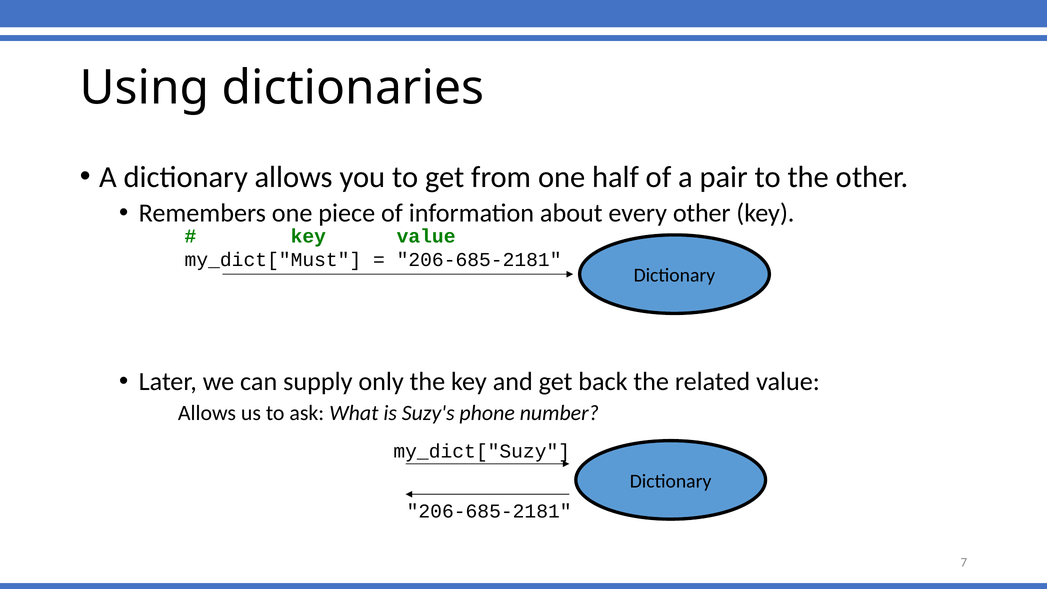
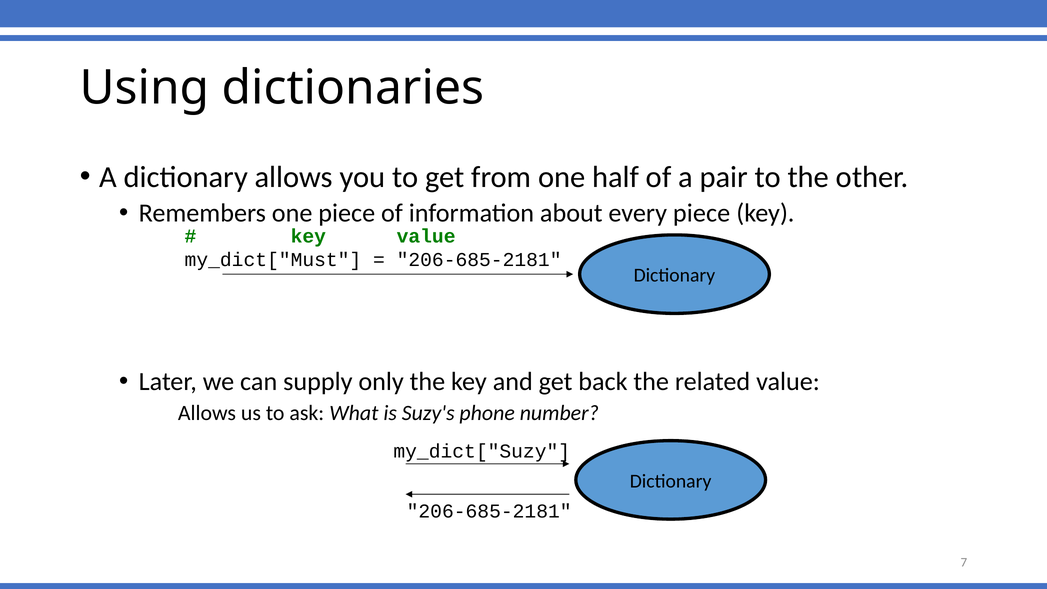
every other: other -> piece (702, 213)
